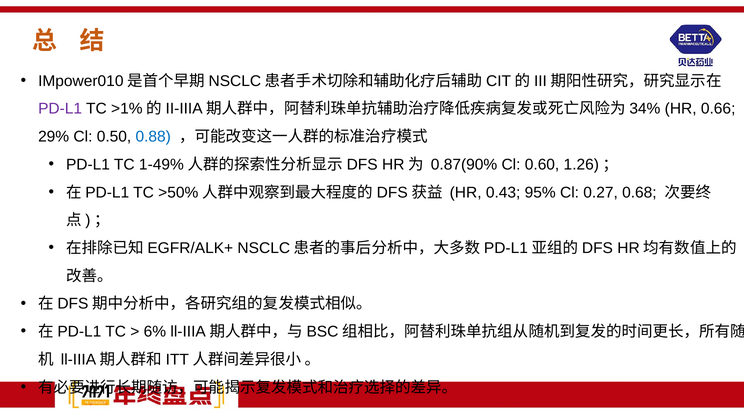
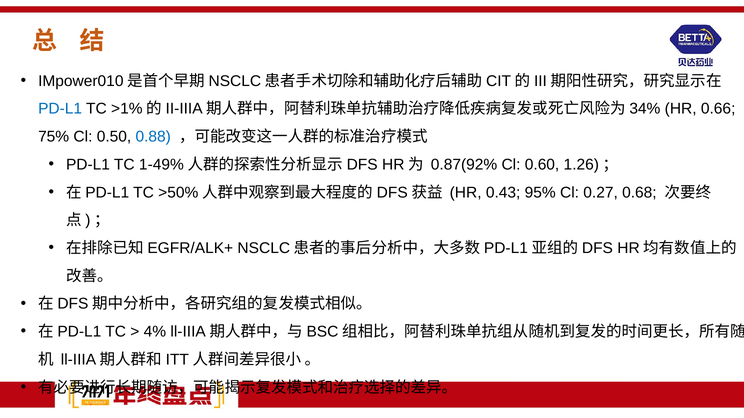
PD-L1 colour: purple -> blue (60, 109)
29%: 29% -> 75% (54, 137)
0.87(90%: 0.87(90% -> 0.87(92% (464, 165)
6%: 6% -> 4% (155, 332)
